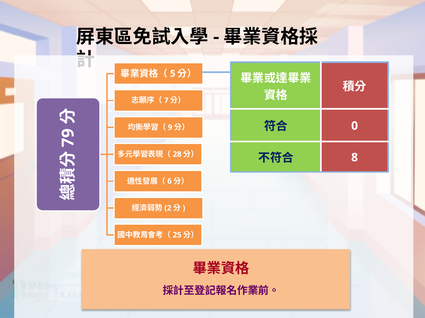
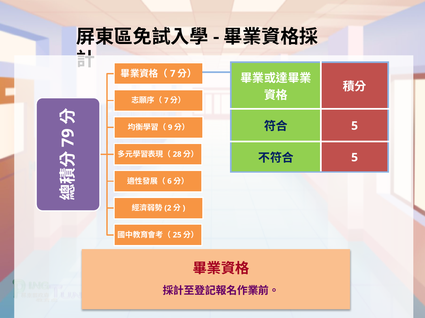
5: 5 -> 7 (173, 74)
0: 0 -> 5 (355, 126)
8: 8 -> 5 (355, 158)
